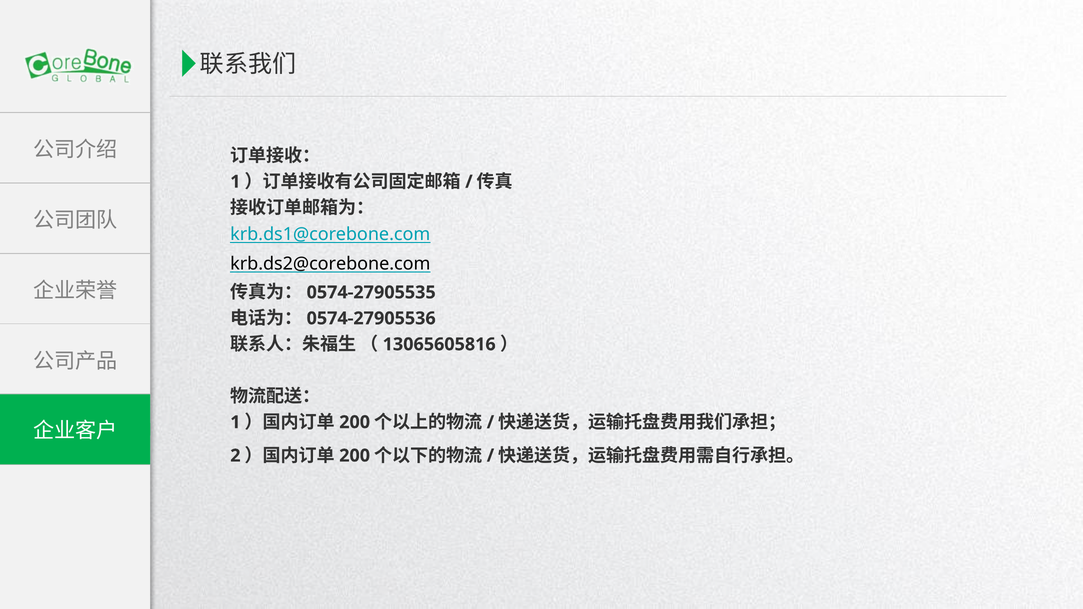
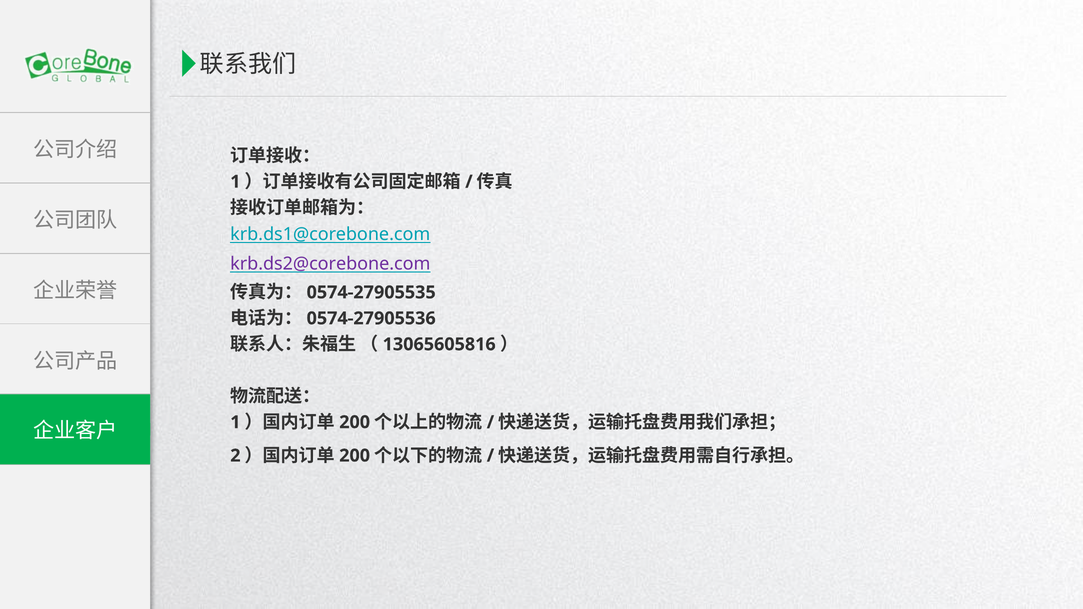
krb.ds2@corebone.com colour: black -> purple (330, 264)
